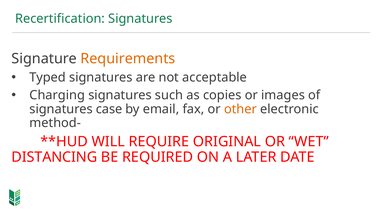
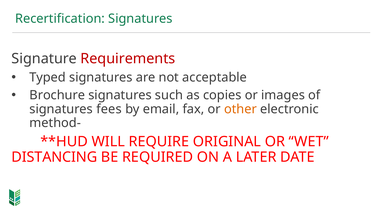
Requirements colour: orange -> red (128, 59)
Charging: Charging -> Brochure (57, 95)
case: case -> fees (109, 109)
